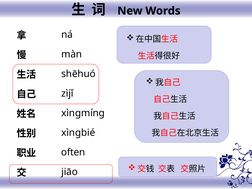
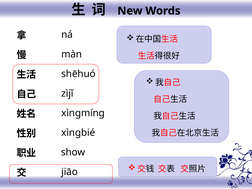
often: often -> show (73, 152)
